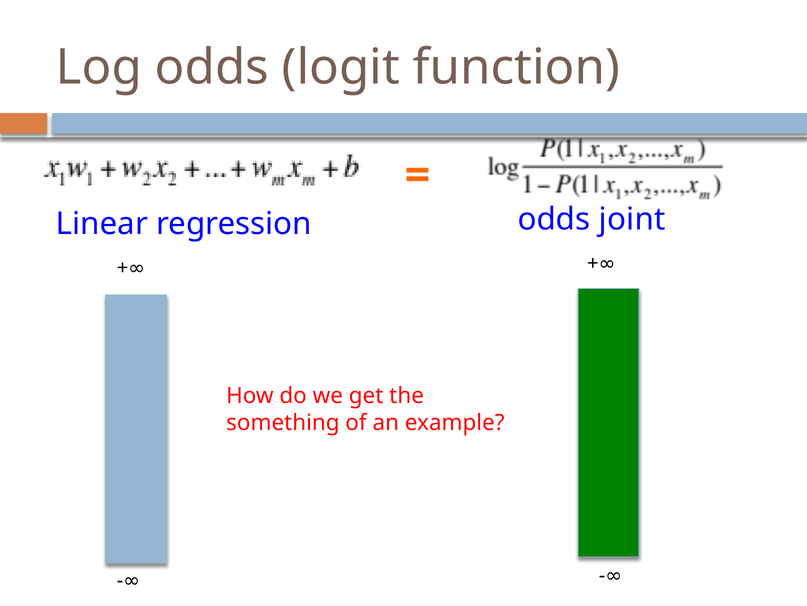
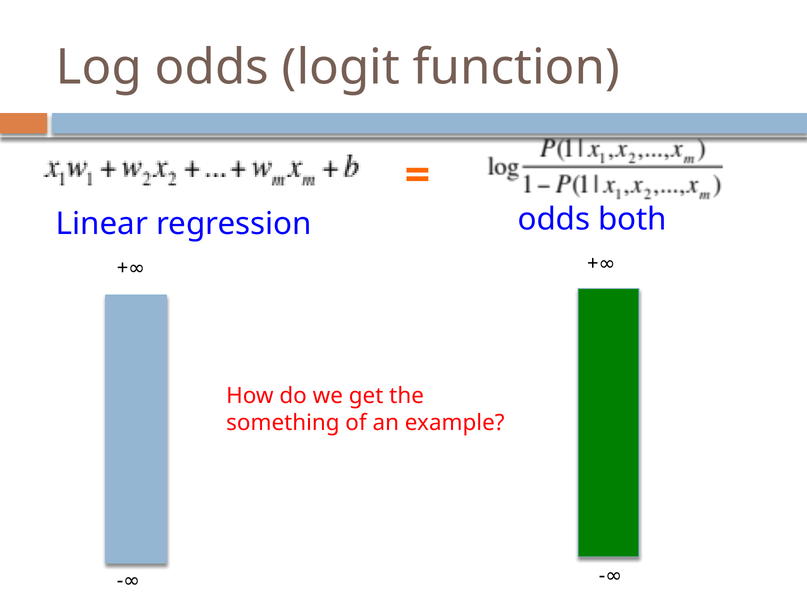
joint: joint -> both (632, 219)
